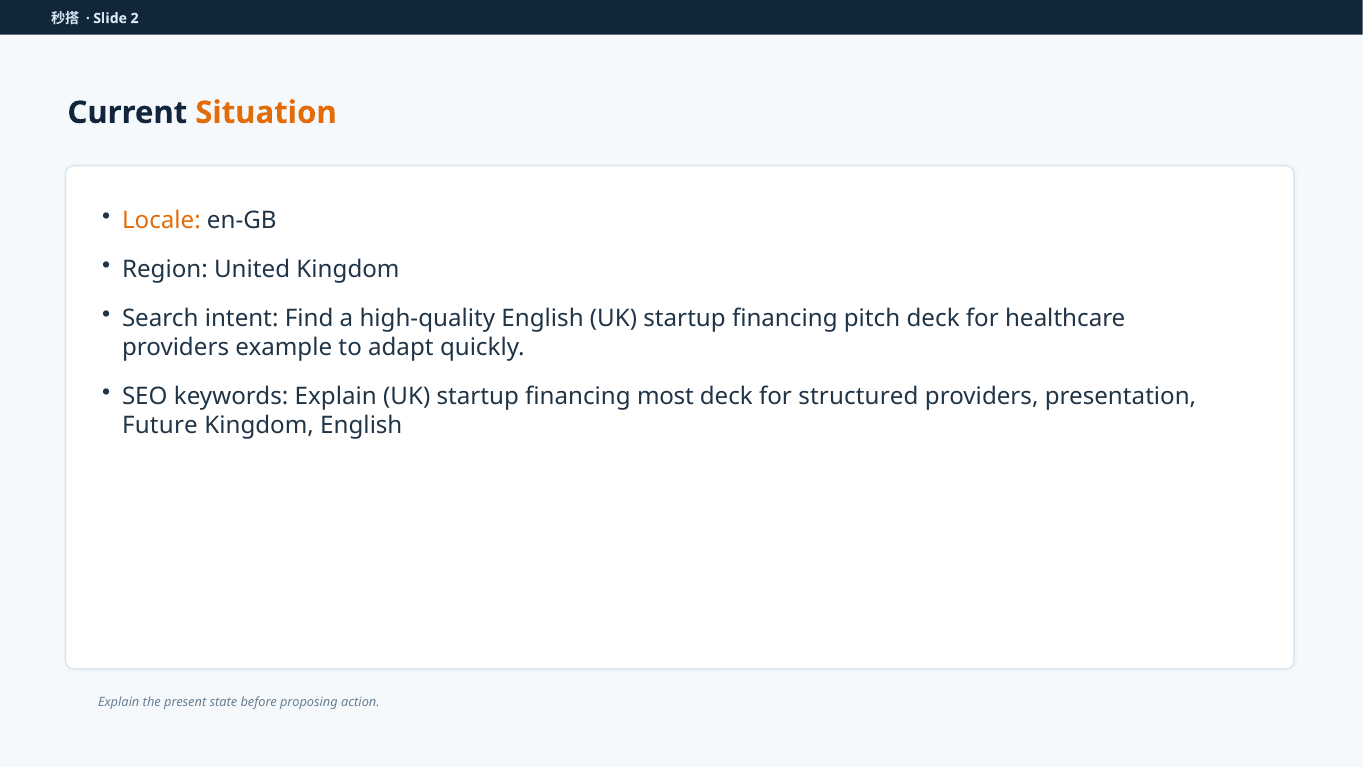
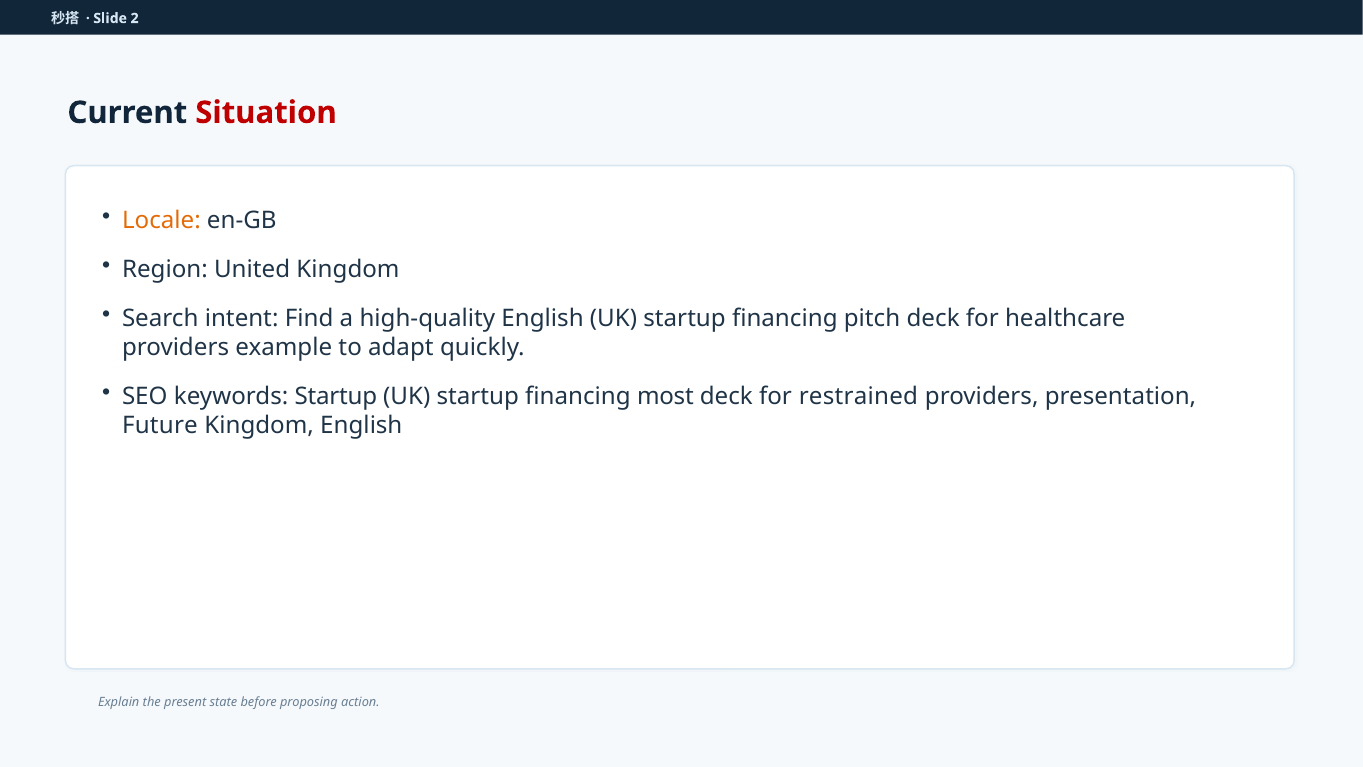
Situation colour: orange -> red (266, 113)
keywords Explain: Explain -> Startup (336, 396)
structured: structured -> restrained (858, 396)
